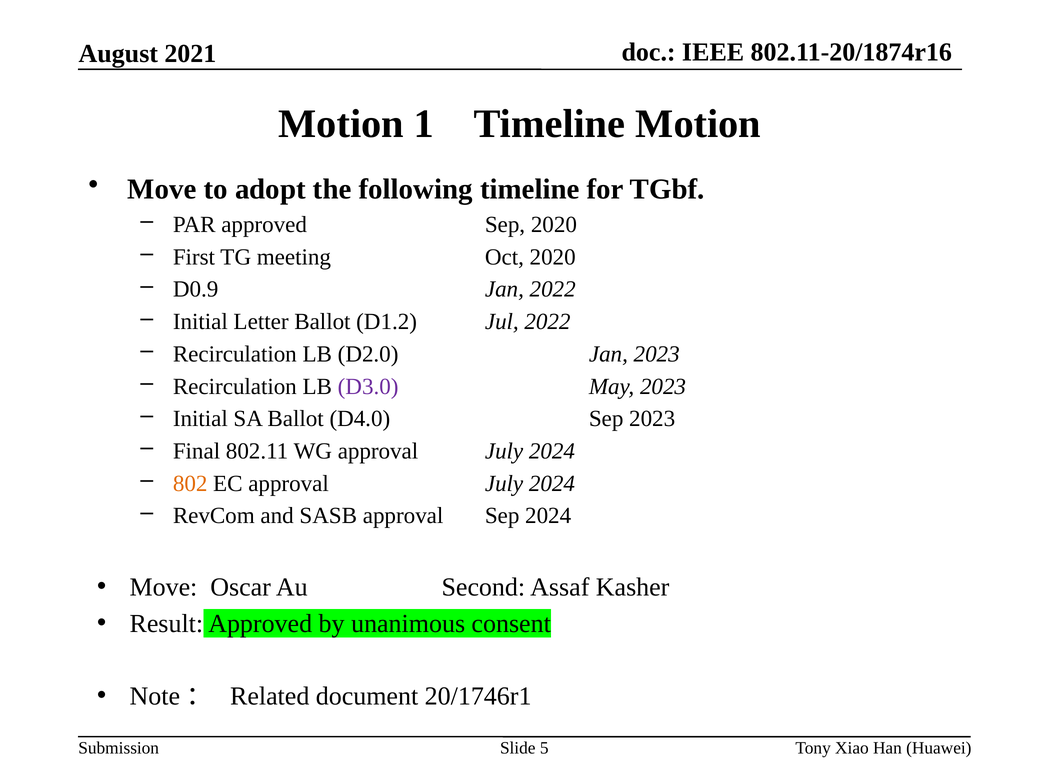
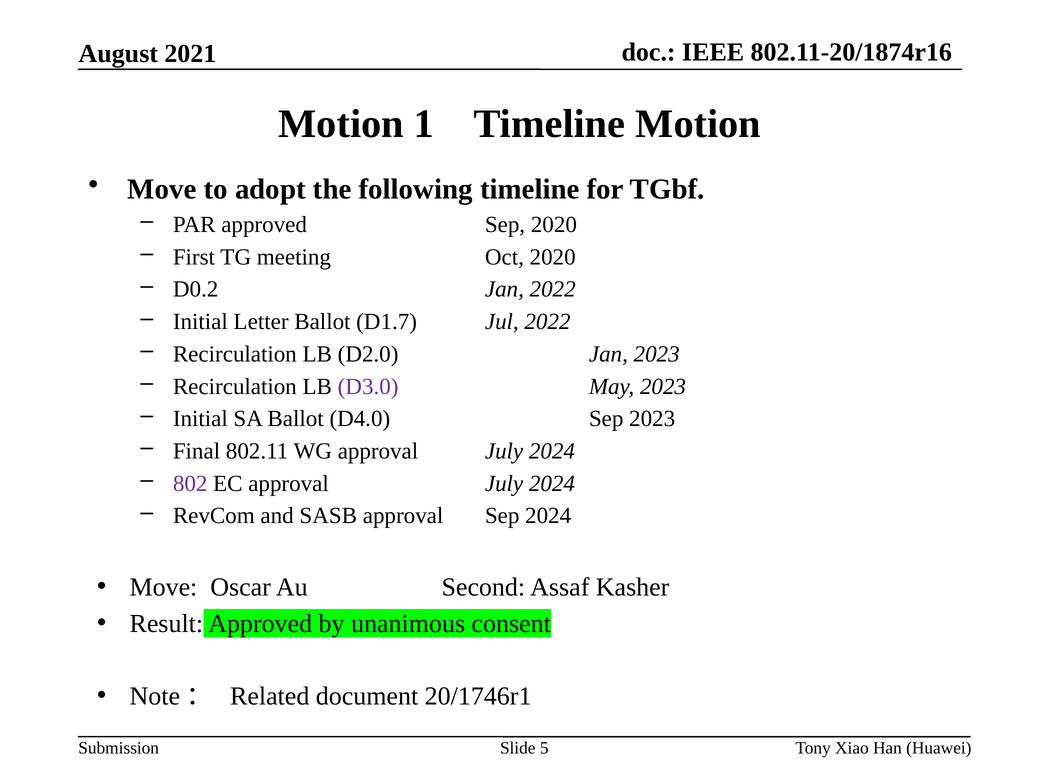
D0.9: D0.9 -> D0.2 (196, 289)
D1.2: D1.2 -> D1.7 (387, 322)
802 colour: orange -> purple (190, 483)
